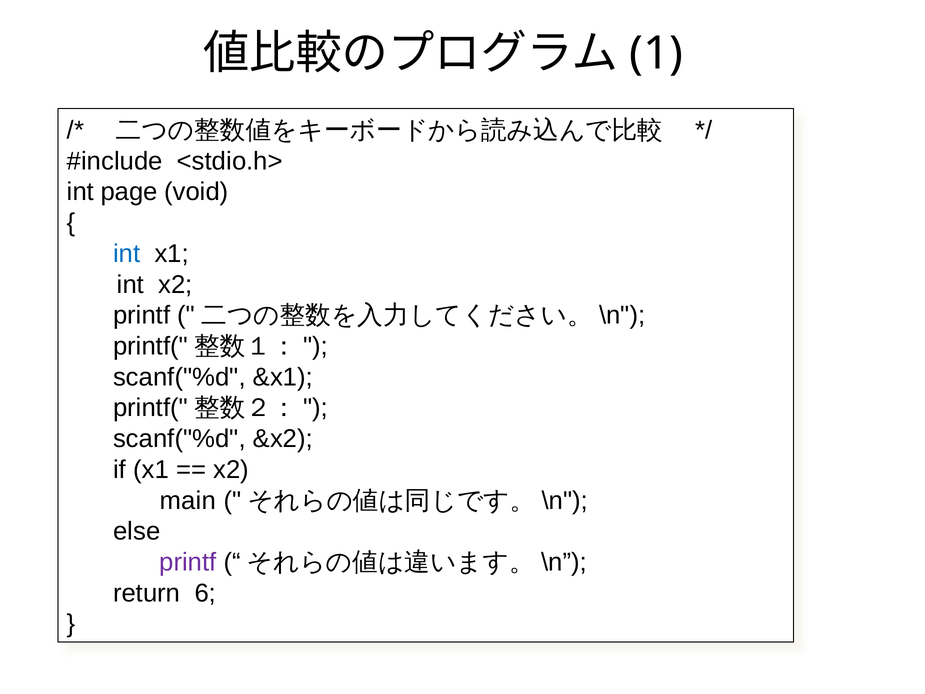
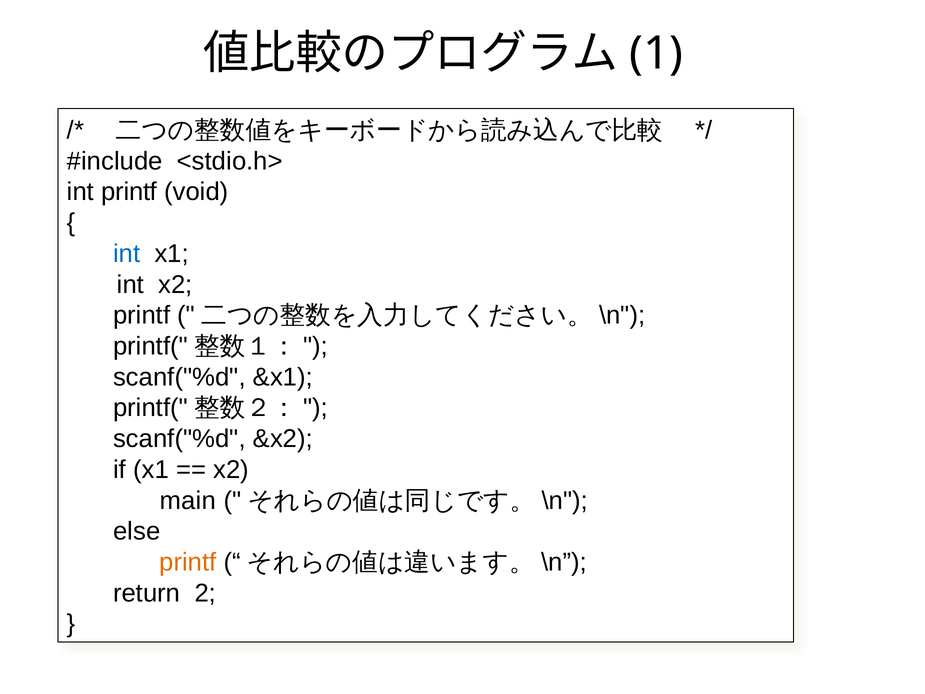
int page: page -> printf (129, 192)
printf colour: purple -> orange (188, 562)
6: 6 -> 2 (205, 593)
